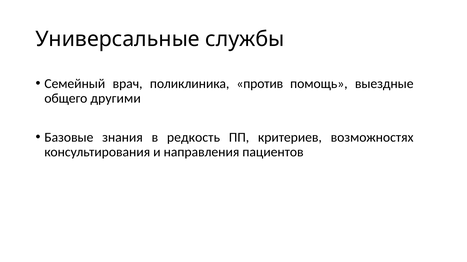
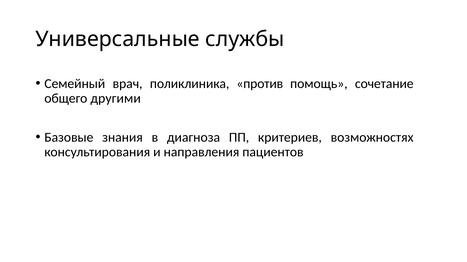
выездные: выездные -> сочетание (384, 84)
редкость: редкость -> диагноза (193, 138)
